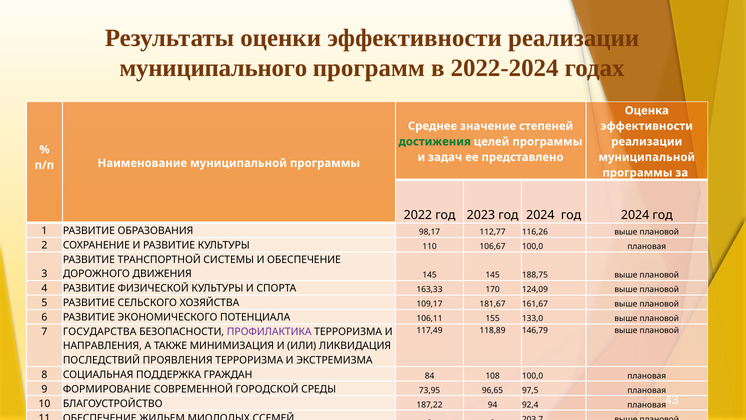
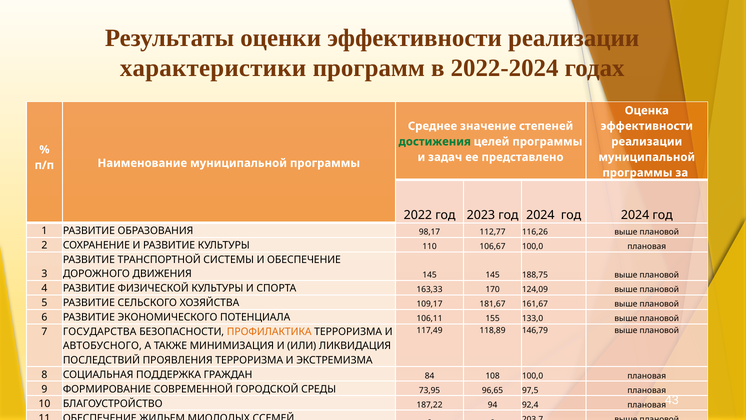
муниципального: муниципального -> характеристики (213, 68)
ПРОФИЛАКТИКА colour: purple -> orange (269, 332)
НАПРАВЛЕНИЯ: НАПРАВЛЕНИЯ -> АВТОБУСНОГО (102, 346)
